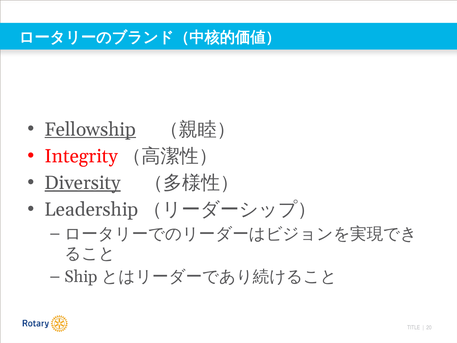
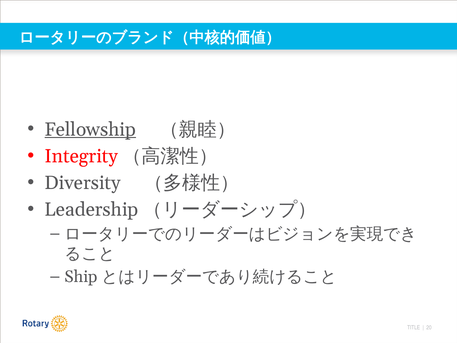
Diversity underline: present -> none (83, 183)
